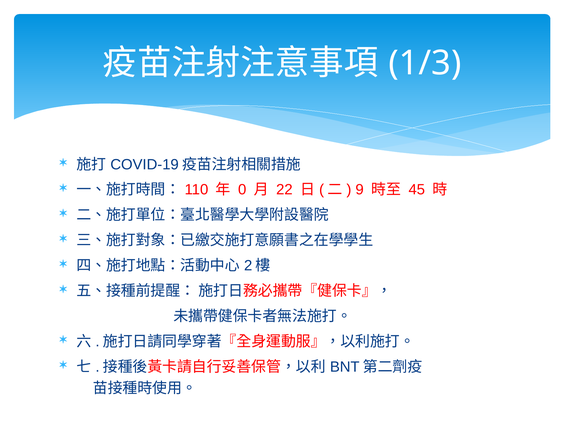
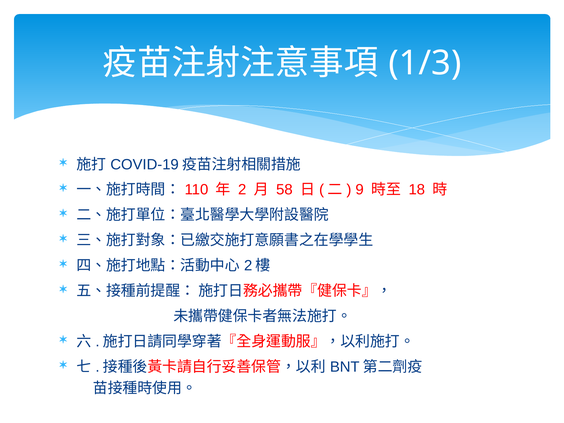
0: 0 -> 2 (242, 190)
22: 22 -> 58 (284, 190)
45: 45 -> 18 (417, 190)
